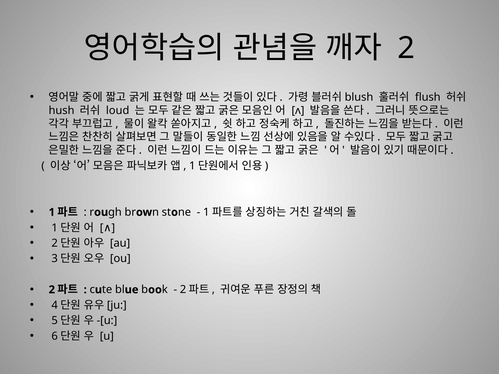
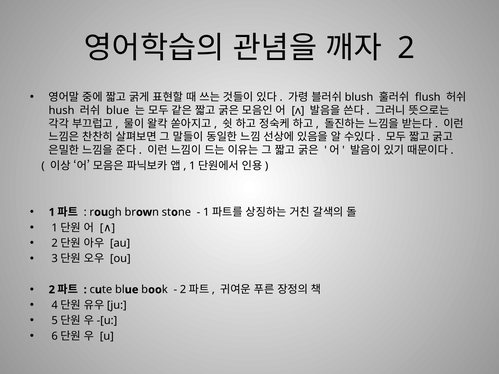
loud: loud -> blue (118, 111)
